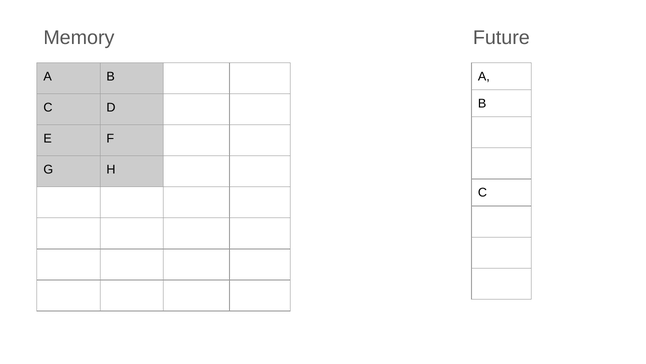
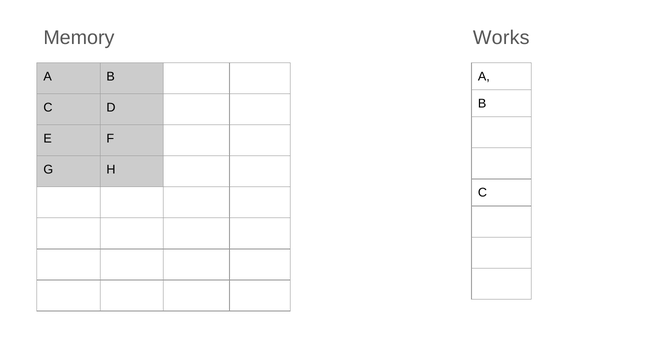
Future: Future -> Works (501, 38)
